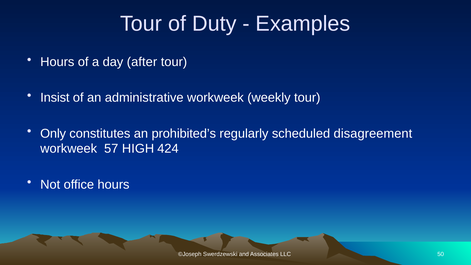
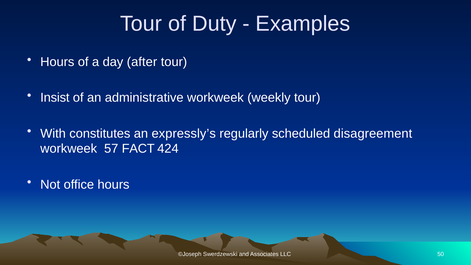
Only: Only -> With (53, 133)
prohibited’s: prohibited’s -> expressly’s (184, 133)
HIGH: HIGH -> FACT (138, 149)
